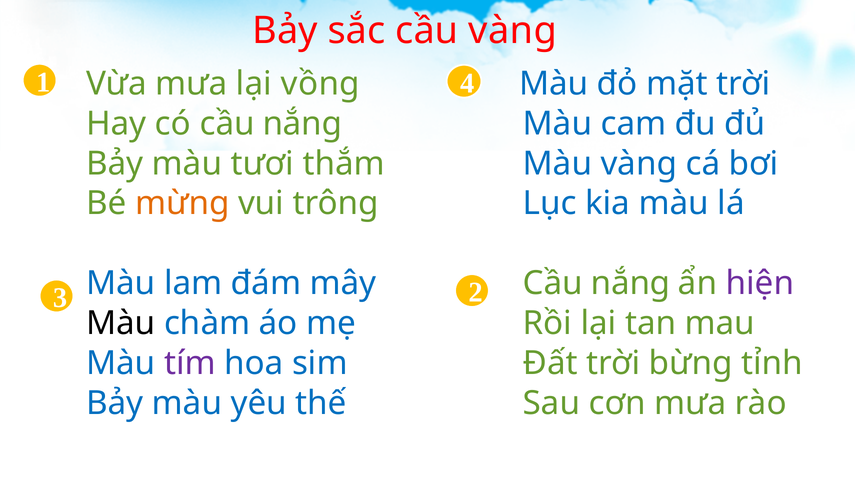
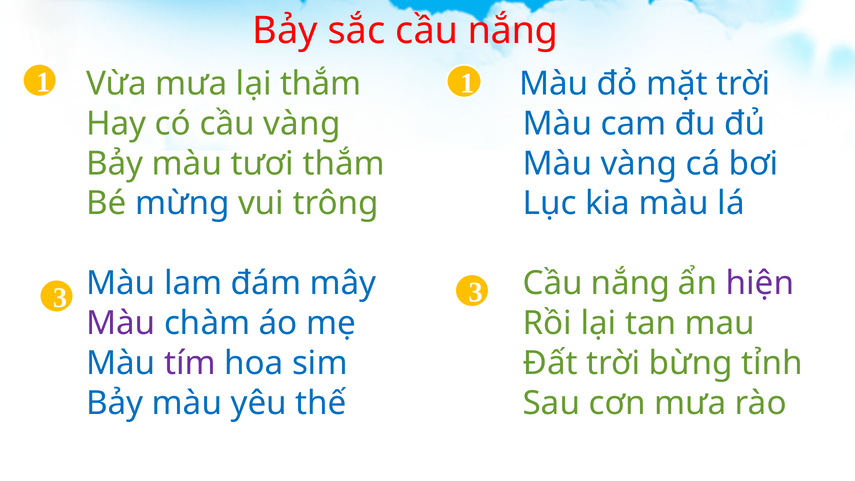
sắc cầu vàng: vàng -> nắng (513, 31)
1 4: 4 -> 1 (467, 83)
lại vồng: vồng -> thắm (321, 84)
có cầu nắng: nắng -> vàng (302, 124)
mừng colour: orange -> blue (182, 203)
3 2: 2 -> 3 (476, 293)
Màu colour: black -> purple (121, 323)
